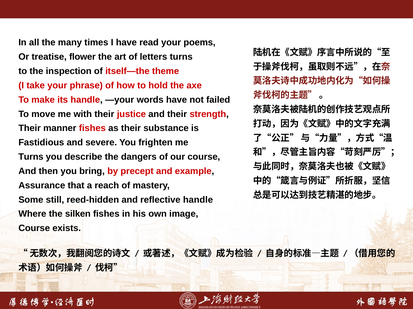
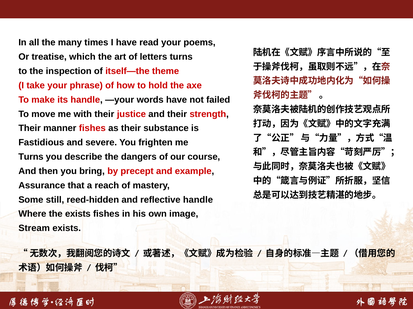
flower: flower -> which (82, 57)
the silken: silken -> exists (78, 214)
Course: Course -> Stream (34, 229)
